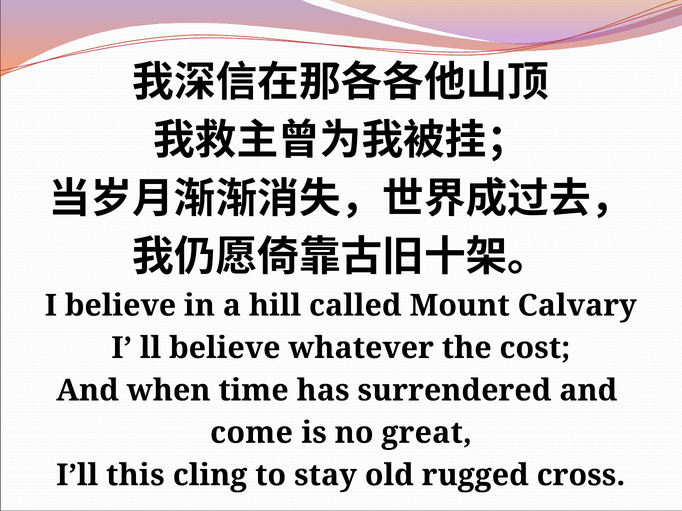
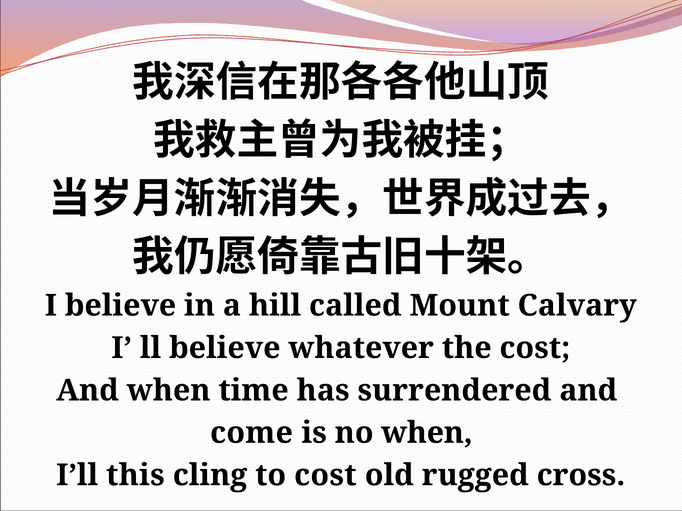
no great: great -> when (427, 433)
to stay: stay -> cost (325, 476)
